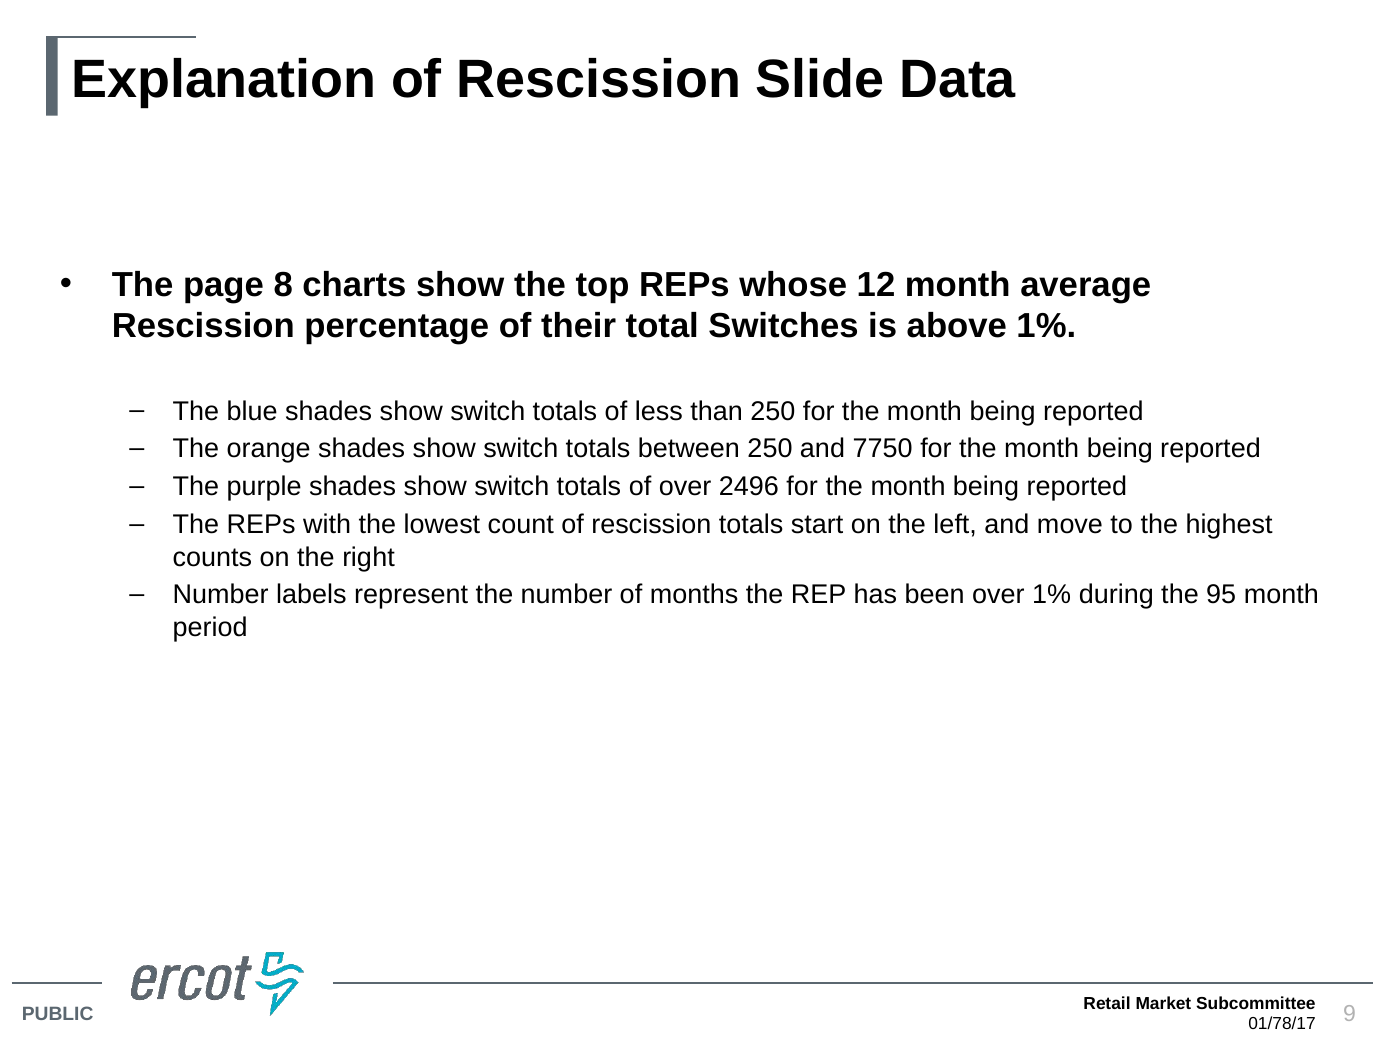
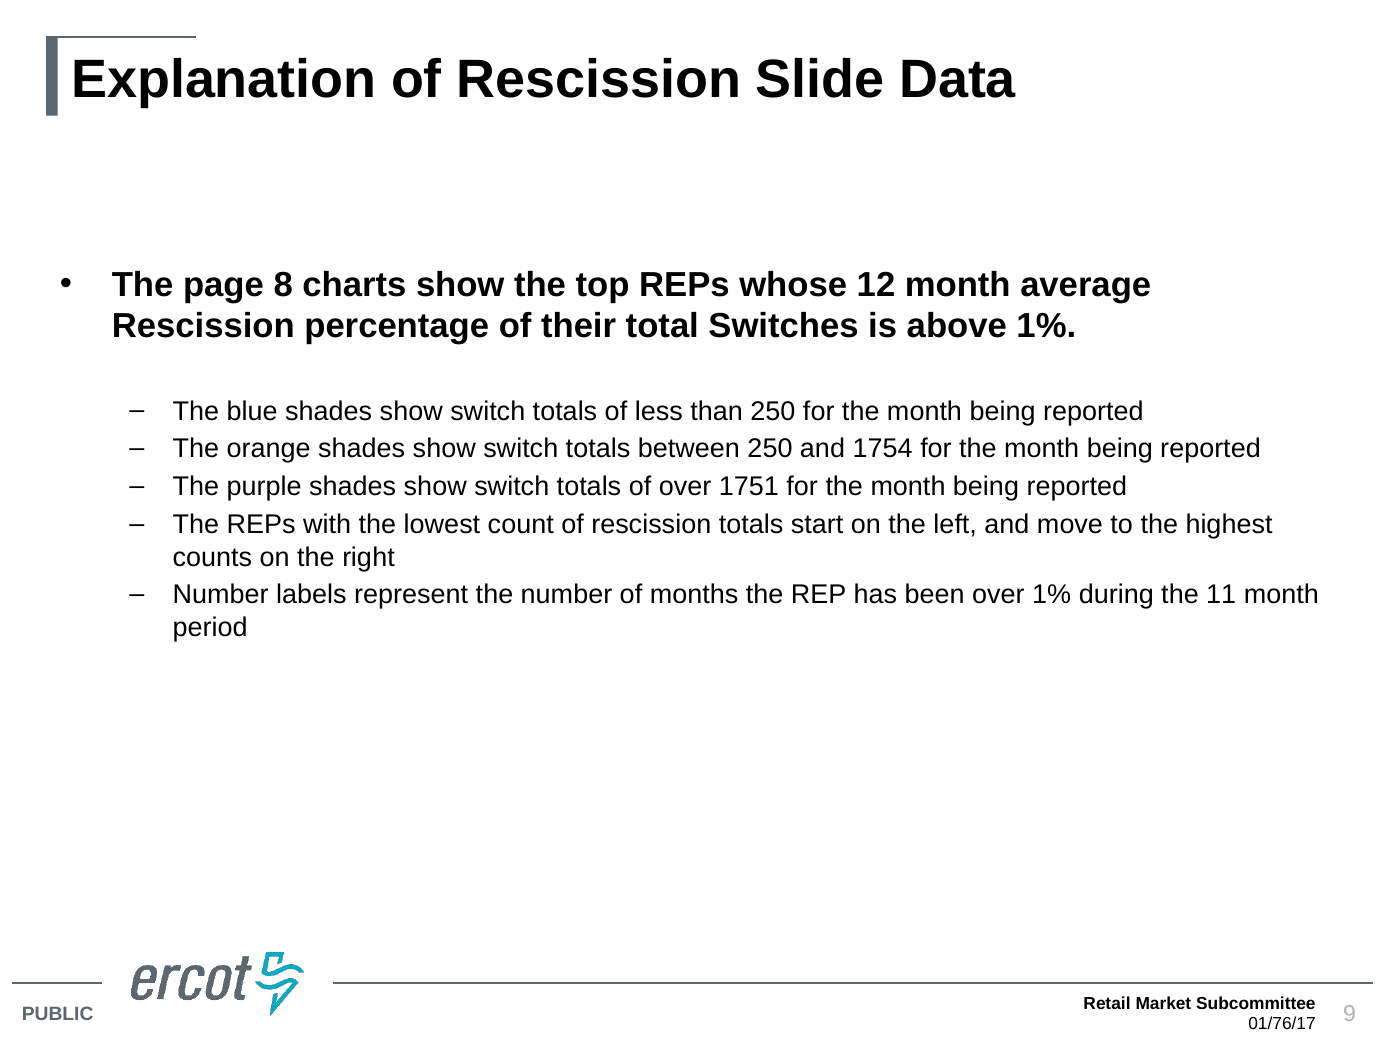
7750: 7750 -> 1754 (883, 449)
2496: 2496 -> 1751 (749, 487)
95: 95 -> 11 (1221, 594)
01/78/17: 01/78/17 -> 01/76/17 (1282, 1023)
